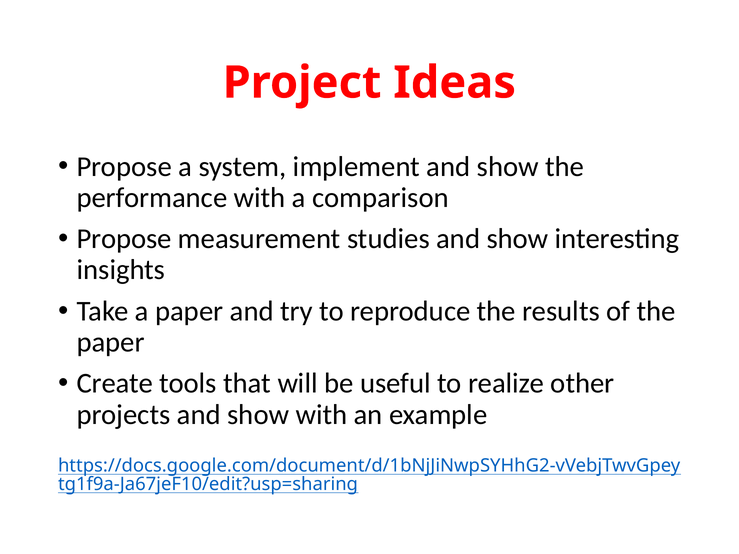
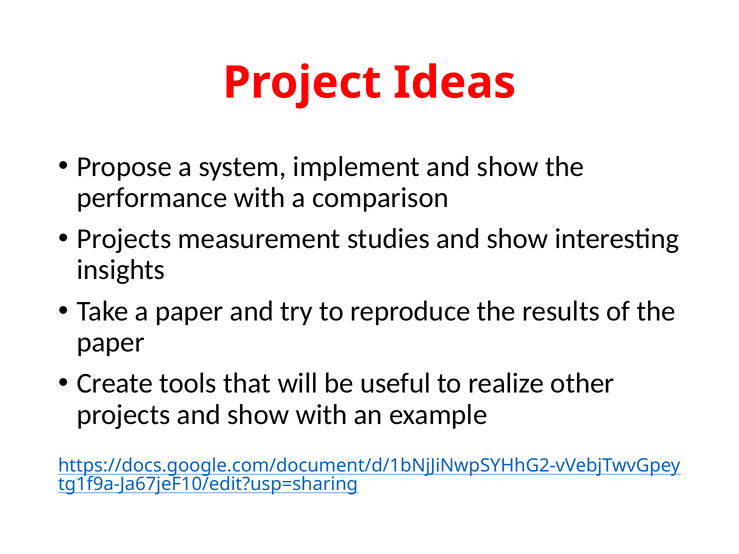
Propose: Propose -> Projects (124, 239)
